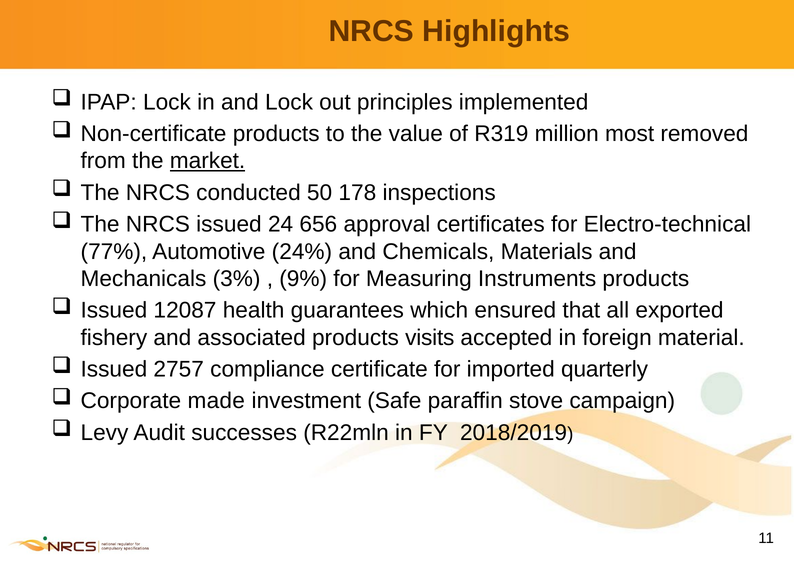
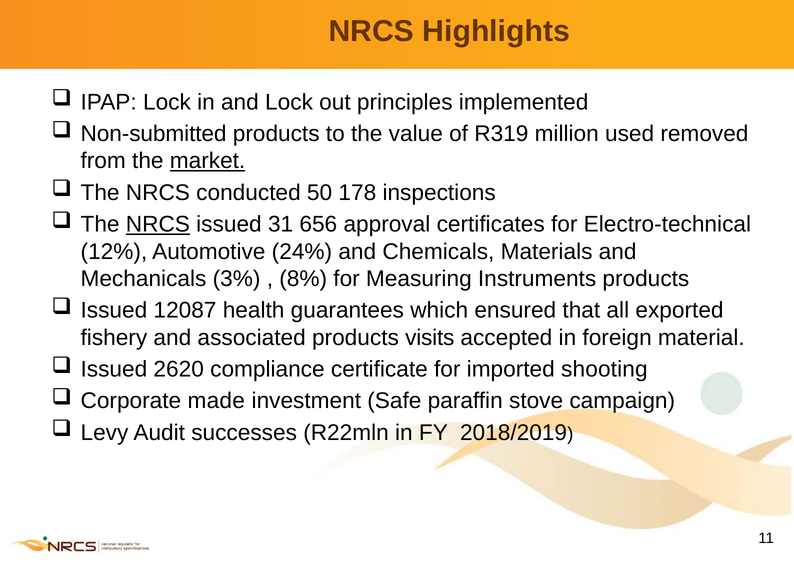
Non-certificate: Non-certificate -> Non-submitted (154, 134)
most: most -> used (630, 134)
NRCS underline: none -> present (158, 224)
24: 24 -> 31 (281, 224)
77%: 77% -> 12% (114, 251)
9%: 9% -> 8% (303, 279)
2757: 2757 -> 2620 (179, 369)
quarterly: quarterly -> shooting (604, 369)
